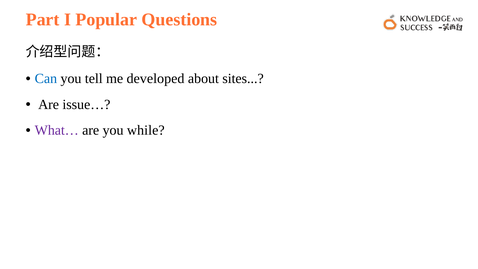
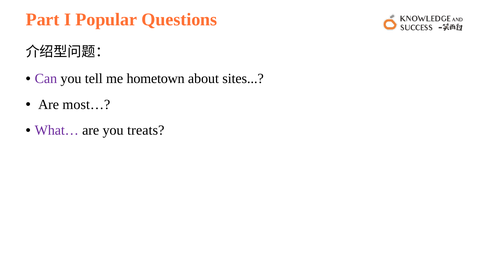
Can colour: blue -> purple (46, 79)
developed: developed -> hometown (156, 79)
issue…: issue… -> most… (86, 104)
while: while -> treats (146, 130)
